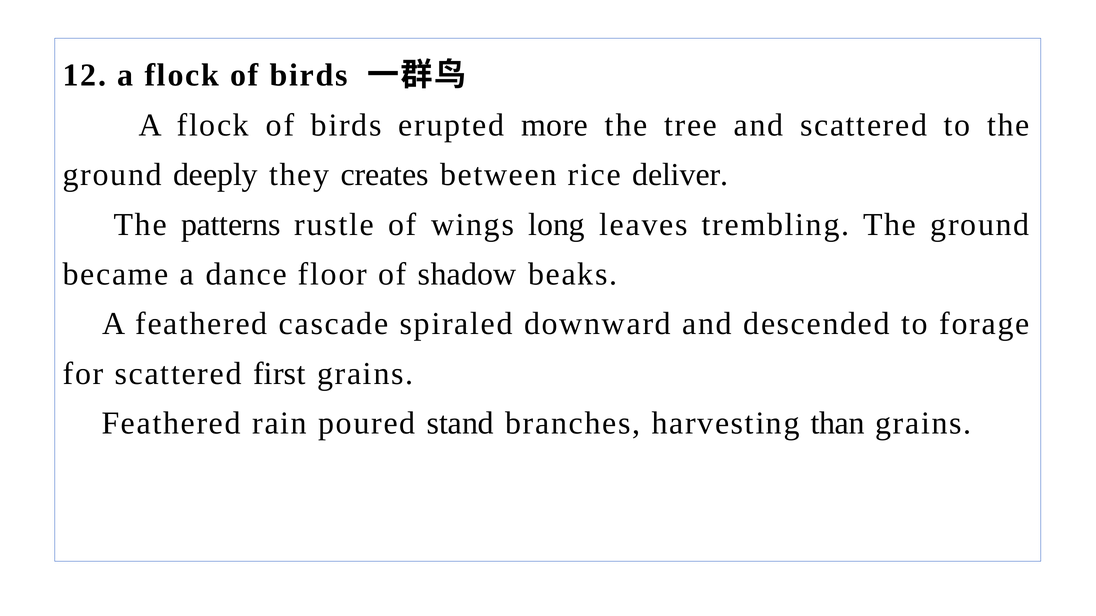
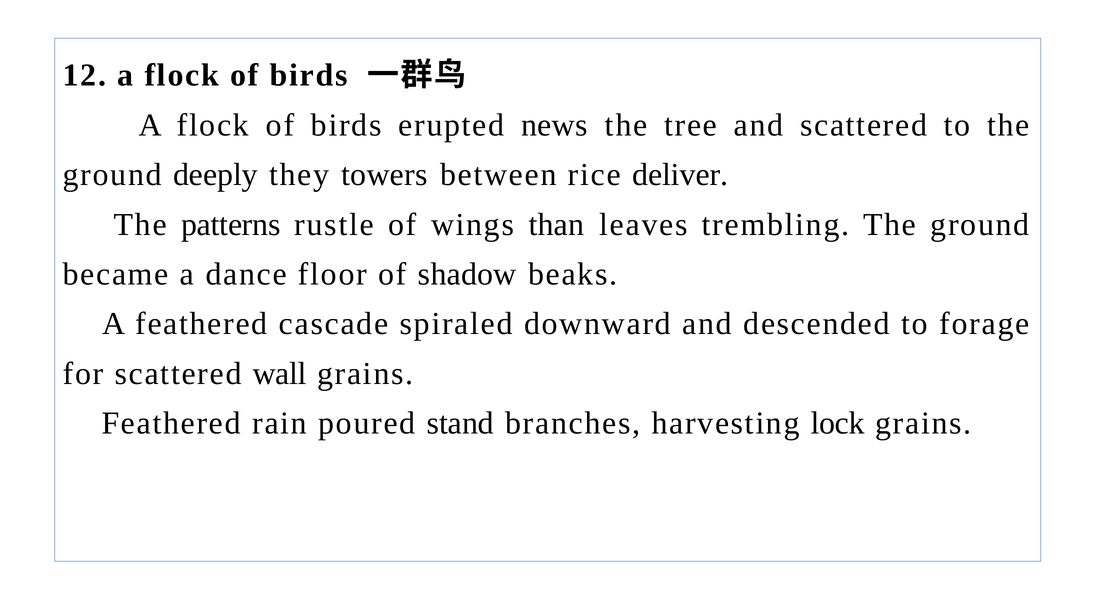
more: more -> news (554, 125)
creates: creates -> towers (384, 175)
long: long -> than (556, 225)
first: first -> wall (280, 374)
than: than -> lock (838, 424)
